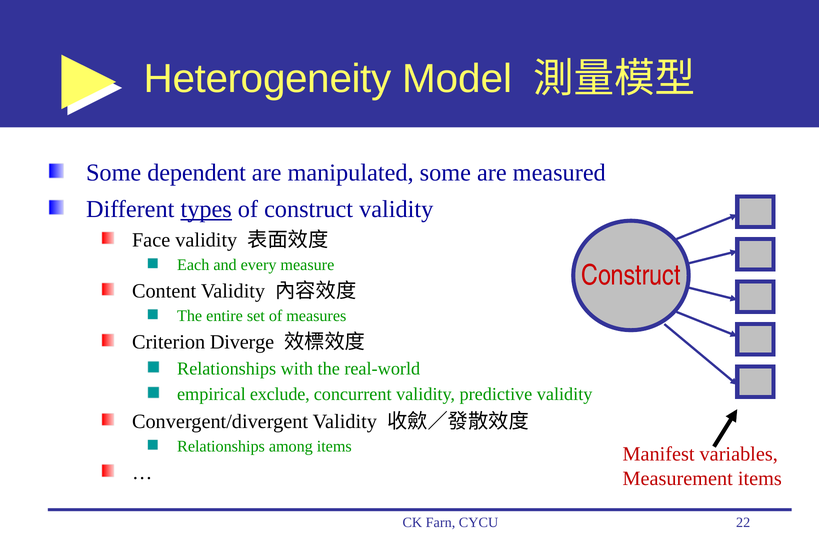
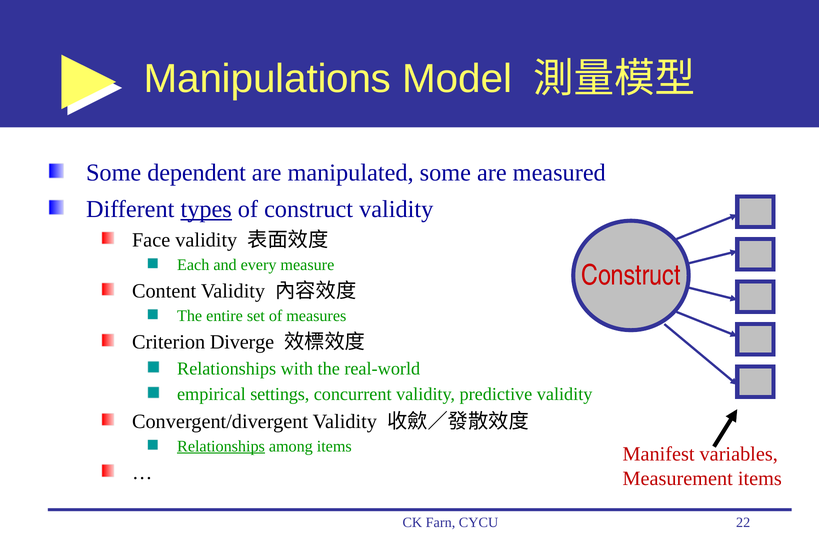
Heterogeneity: Heterogeneity -> Manipulations (268, 79)
exclude: exclude -> settings (280, 394)
Relationships underline: none -> present (221, 446)
